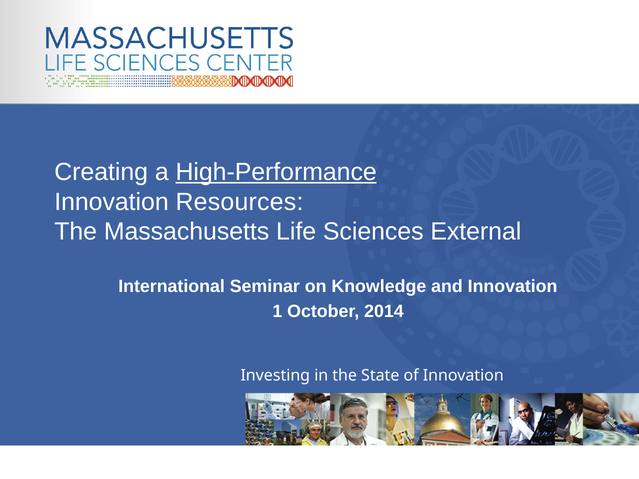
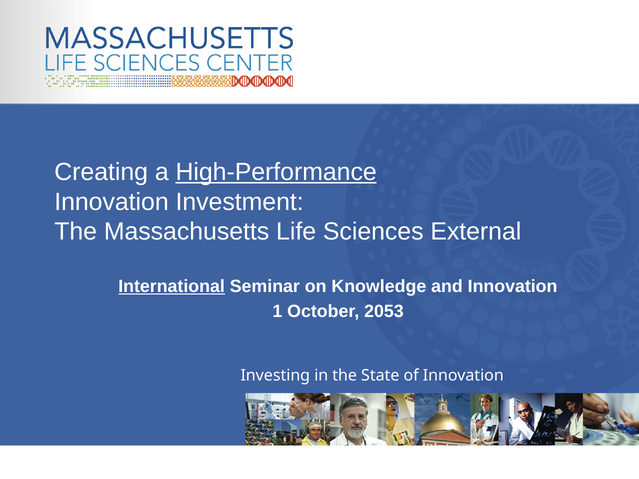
Resources: Resources -> Investment (240, 202)
International underline: none -> present (172, 287)
2014: 2014 -> 2053 (384, 312)
